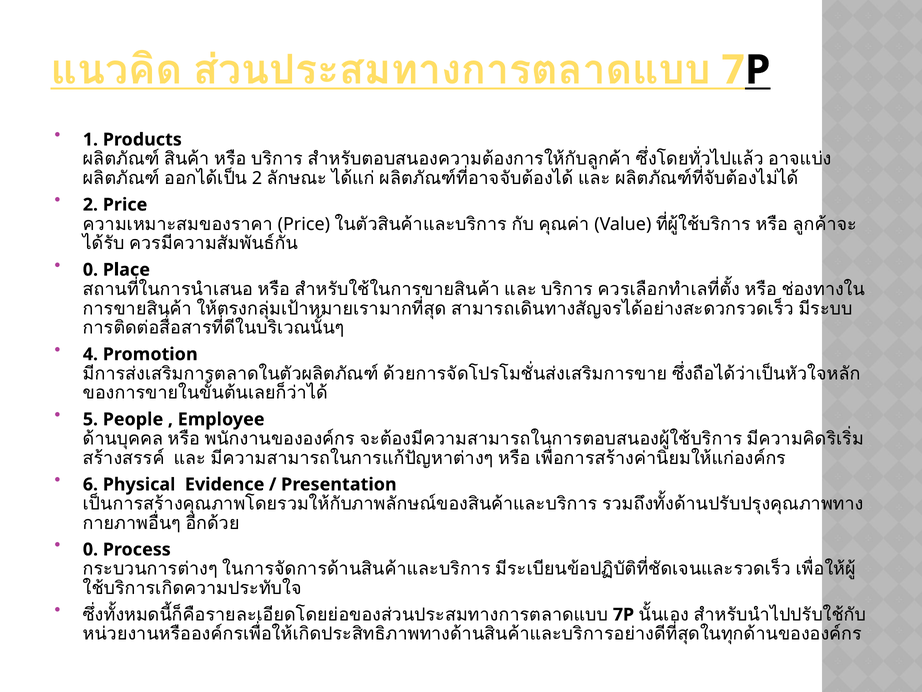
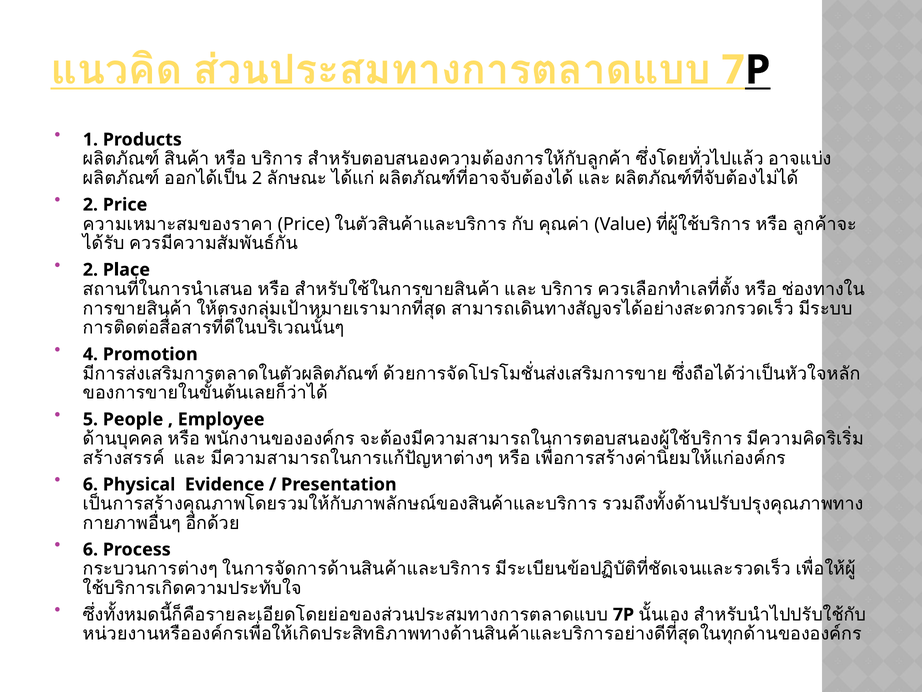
0: 0 -> 2 (90, 270)
0: 0 -> 6 (90, 549)
